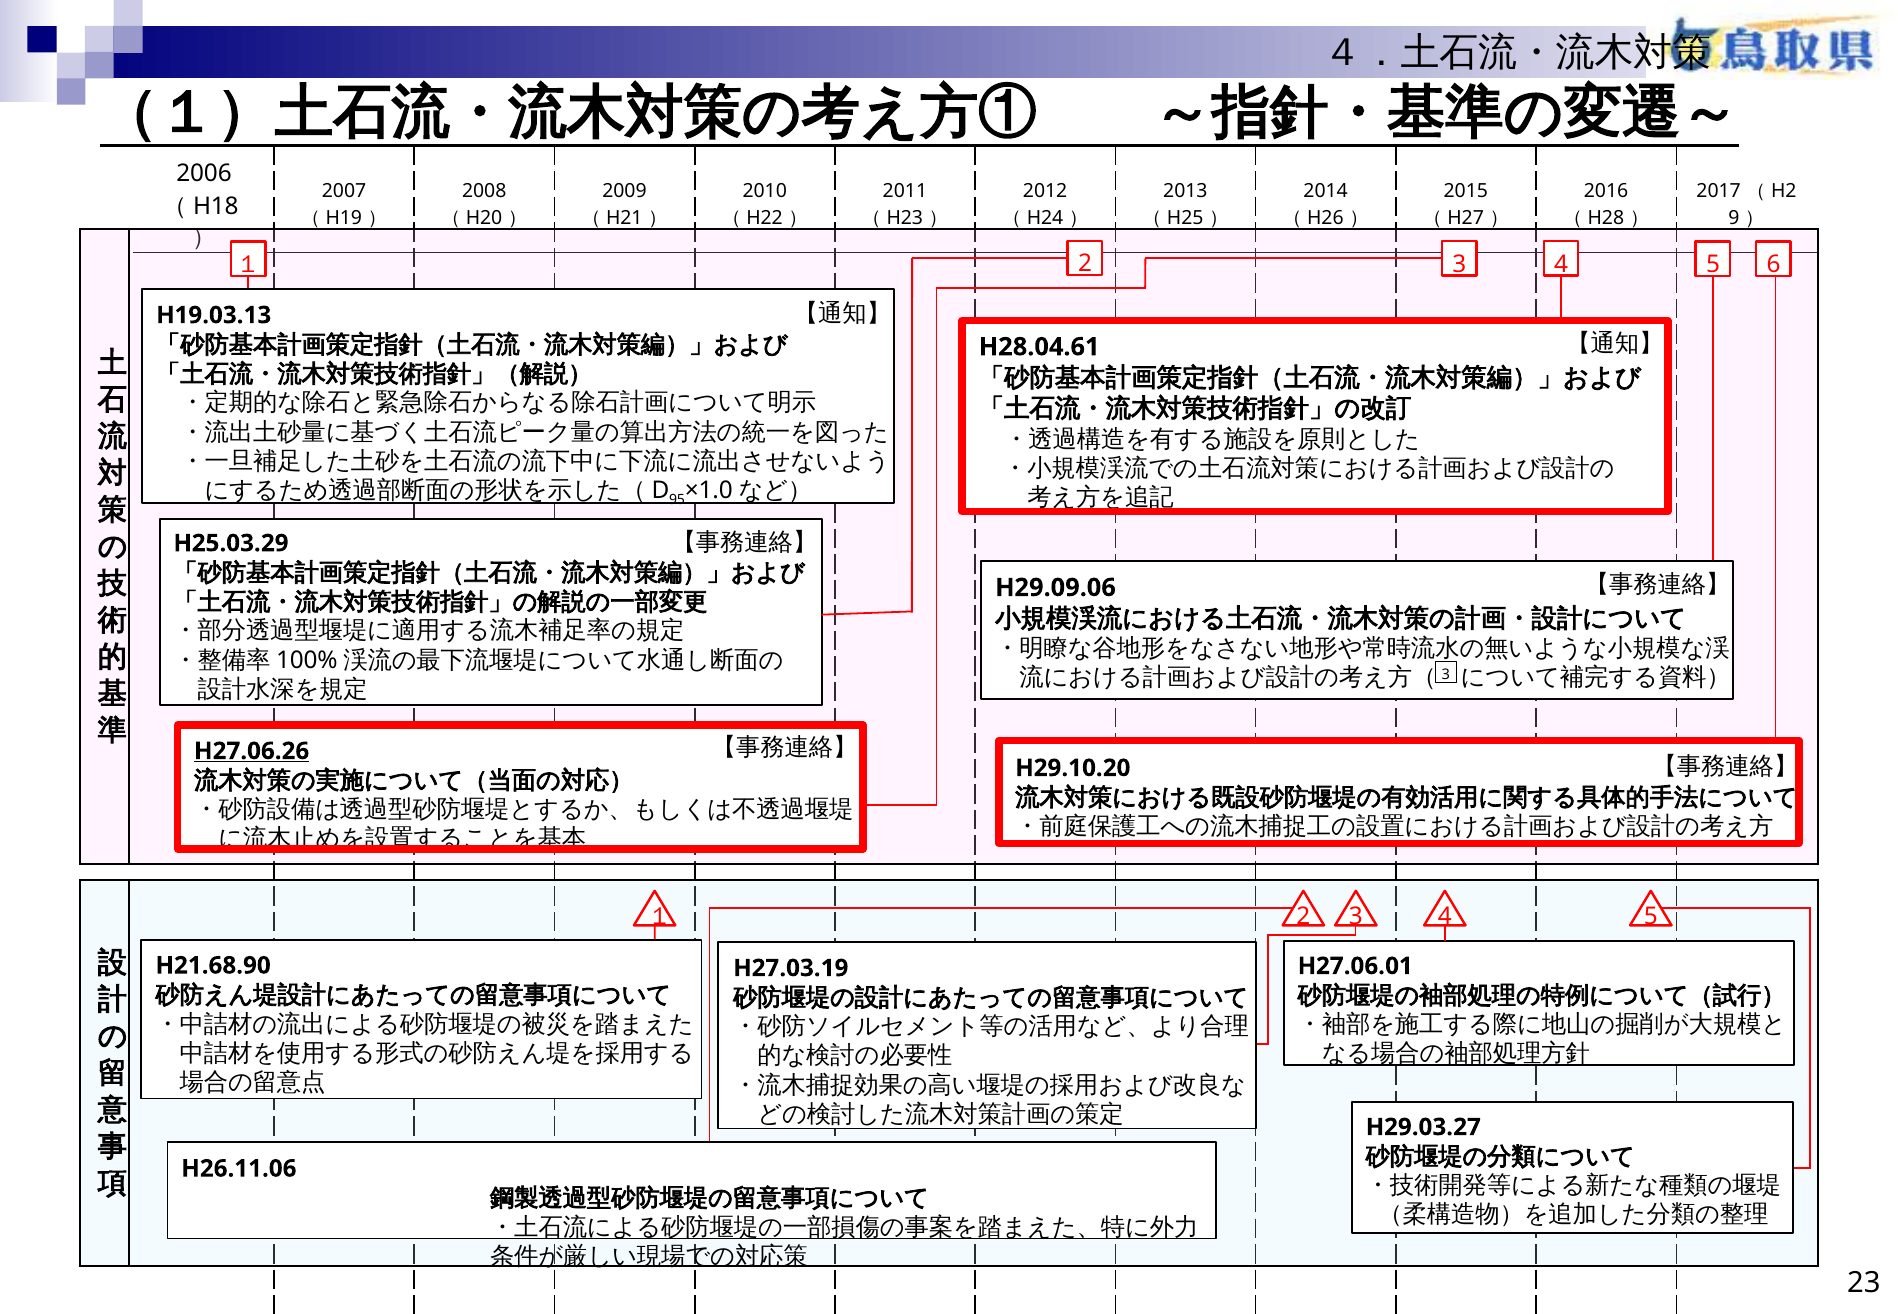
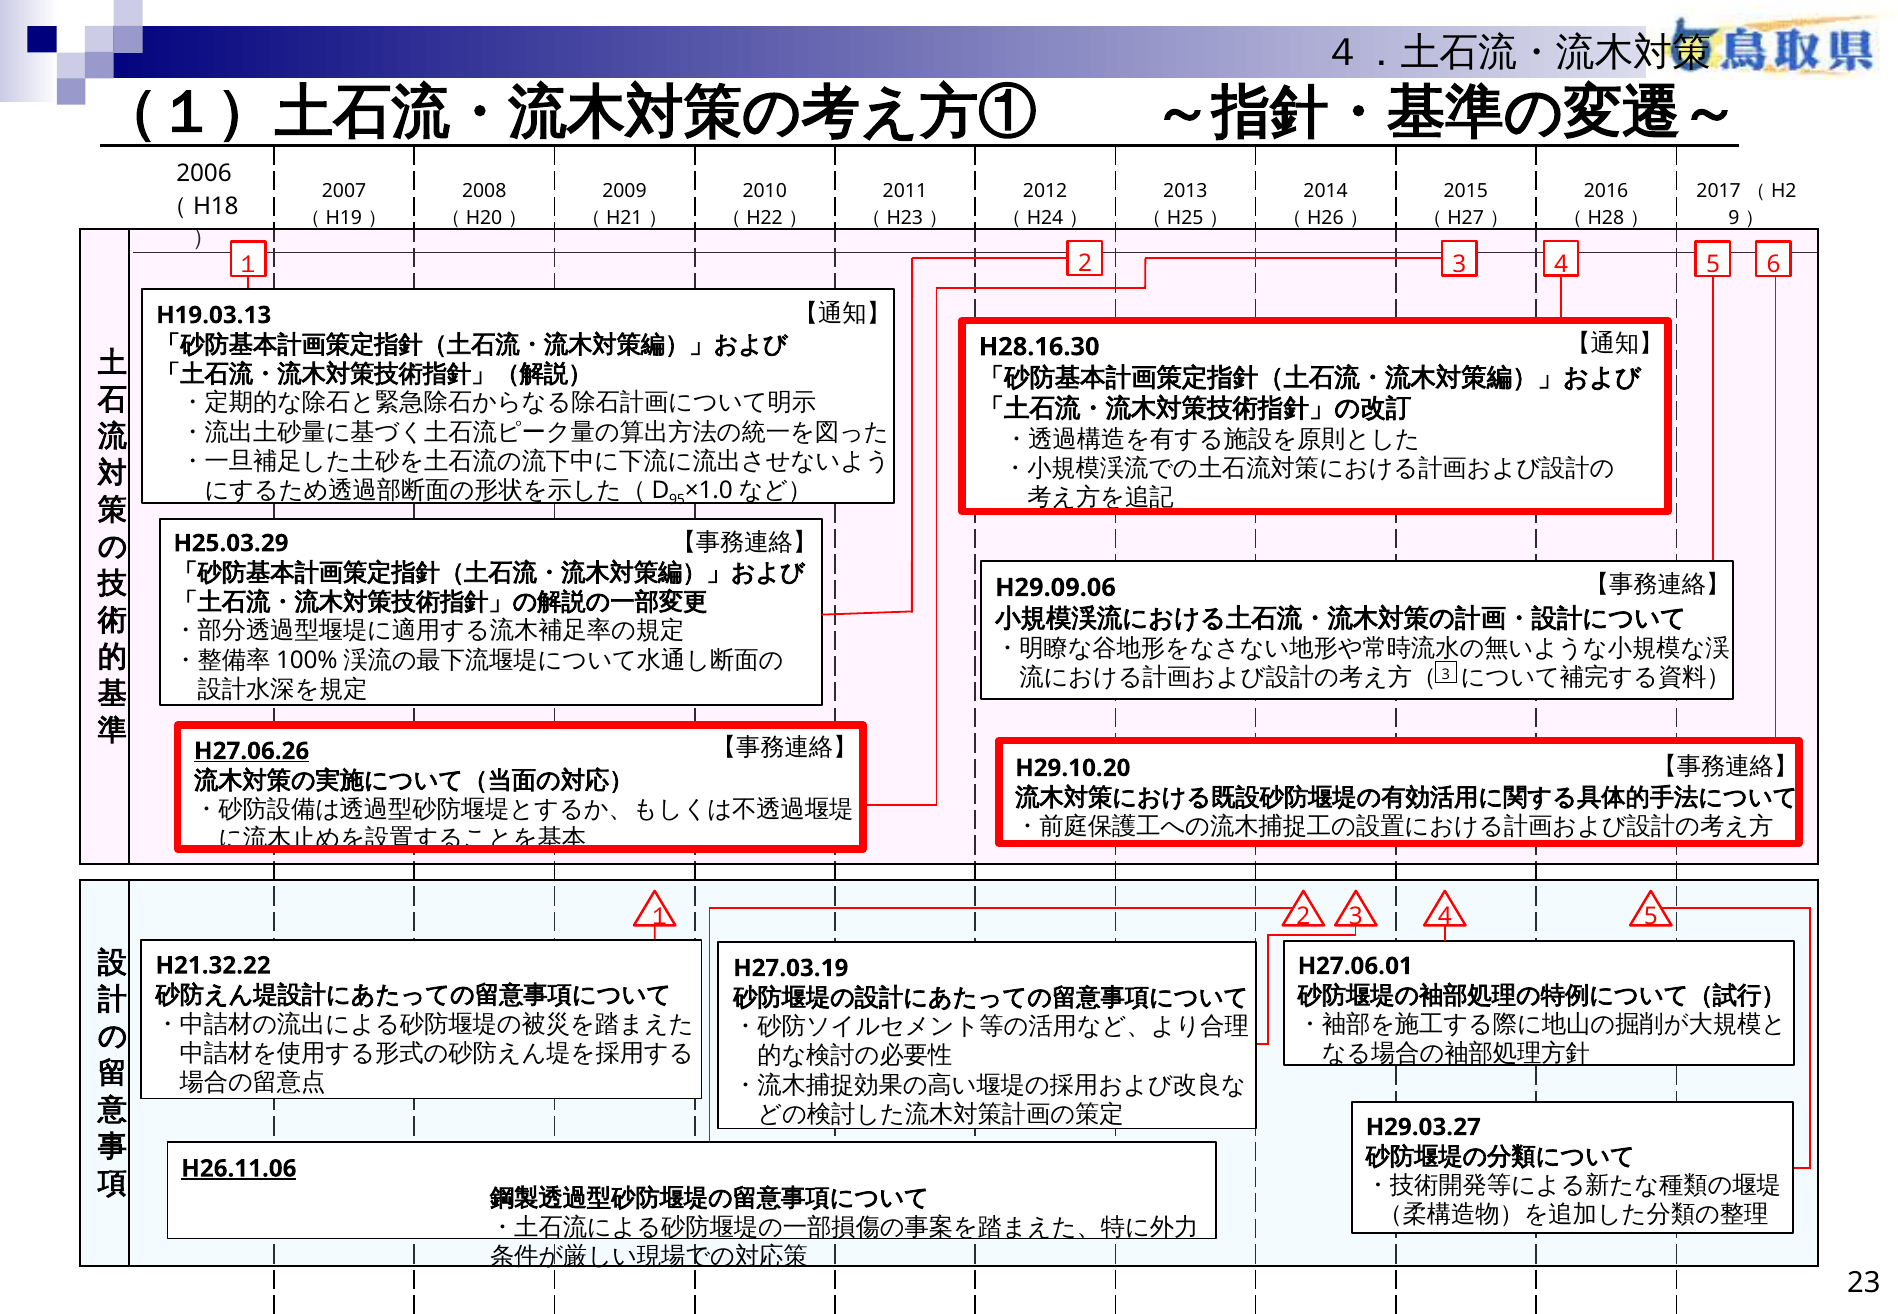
H28.04.61: H28.04.61 -> H28.16.30 (1039, 347)
H21.68.90: H21.68.90 -> H21.32.22 (213, 965)
H26.11.06 underline: none -> present (239, 1169)
